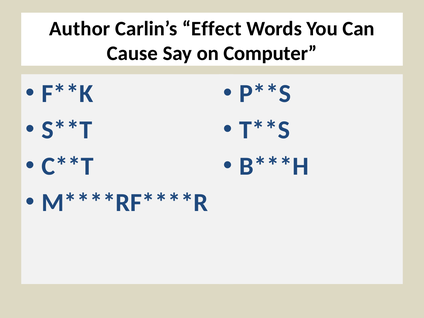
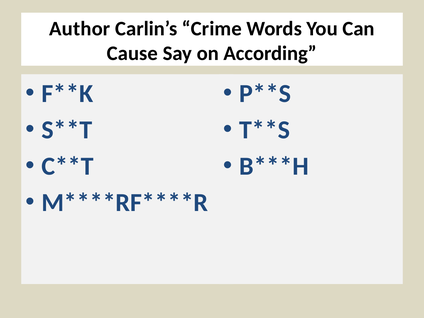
Effect: Effect -> Crime (212, 29)
Computer: Computer -> According (270, 53)
